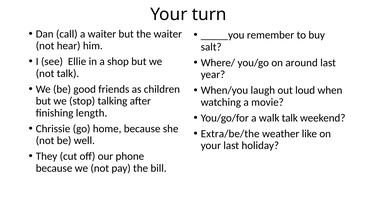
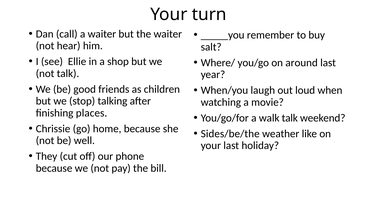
length: length -> places (92, 113)
Extra/be/the: Extra/be/the -> Sides/be/the (230, 134)
